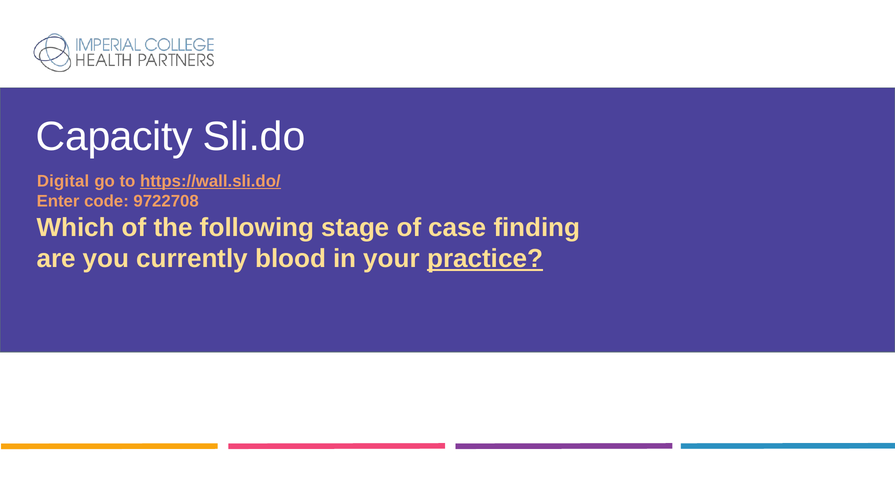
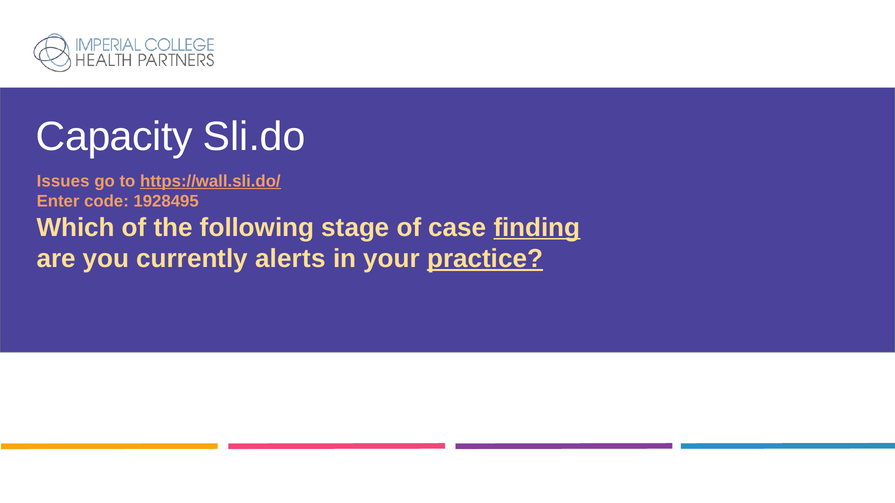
Digital: Digital -> Issues (63, 181)
9722708: 9722708 -> 1928495 (166, 201)
finding underline: none -> present (537, 228)
blood: blood -> alerts (290, 259)
